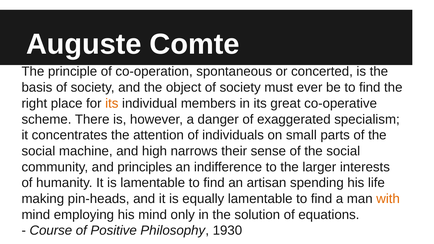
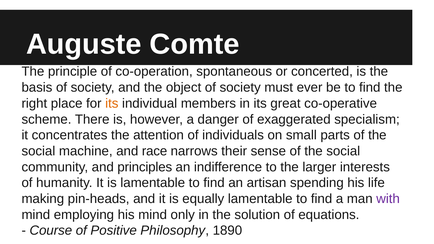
high: high -> race (155, 151)
with colour: orange -> purple (388, 199)
1930: 1930 -> 1890 (227, 231)
